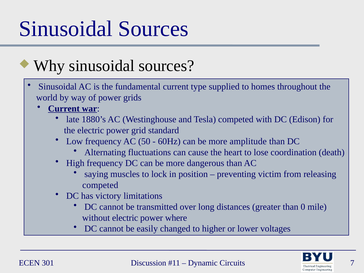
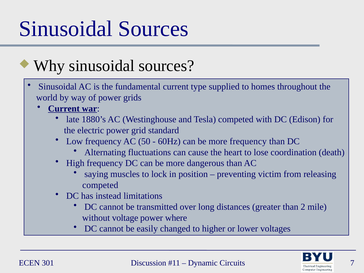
more amplitude: amplitude -> frequency (248, 141)
victory: victory -> instead (108, 196)
0: 0 -> 2 (303, 207)
without electric: electric -> voltage (125, 218)
